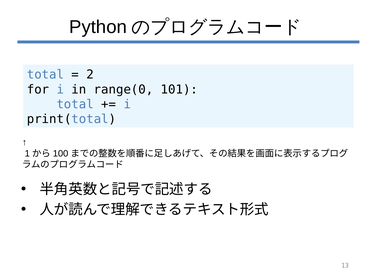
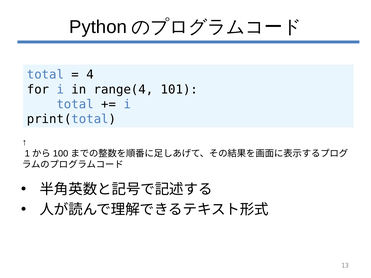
2: 2 -> 4 (90, 75)
range(0: range(0 -> range(4 (124, 90)
